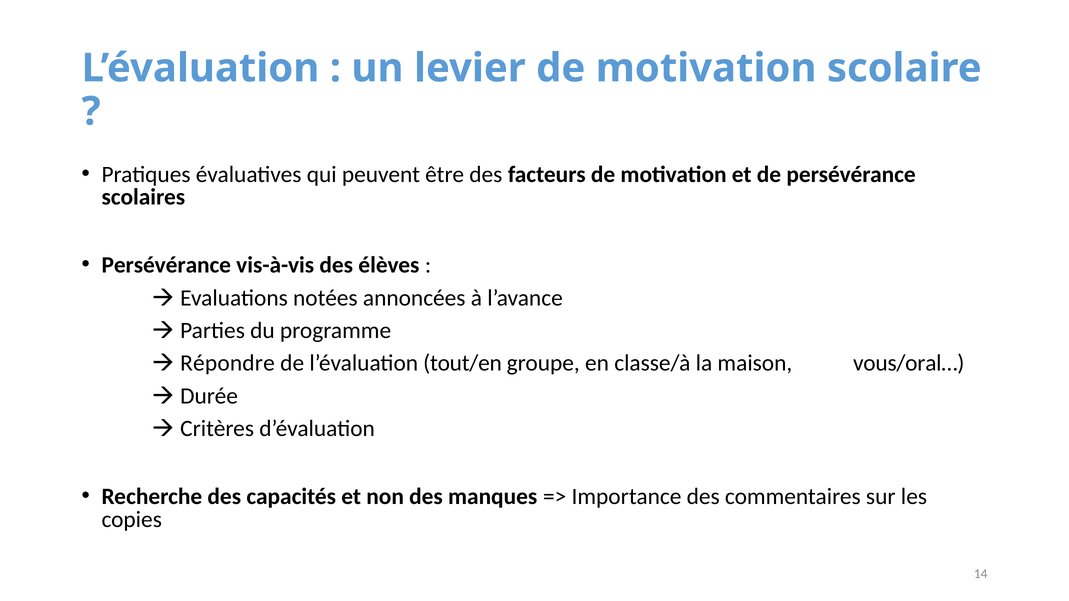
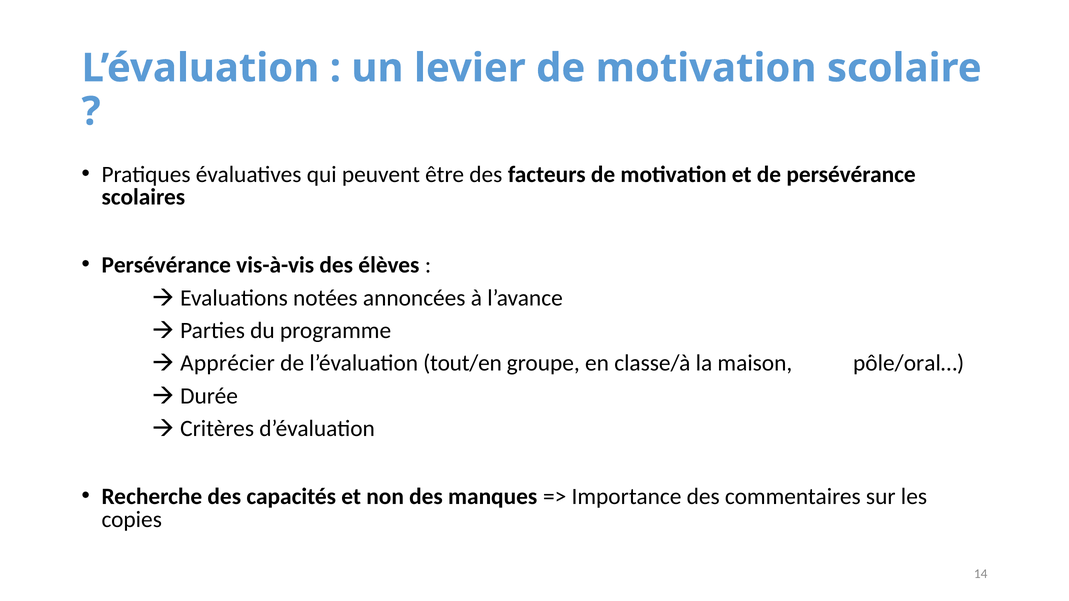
Répondre: Répondre -> Apprécier (228, 363)
vous/oral…: vous/oral… -> pôle/oral… (909, 363)
